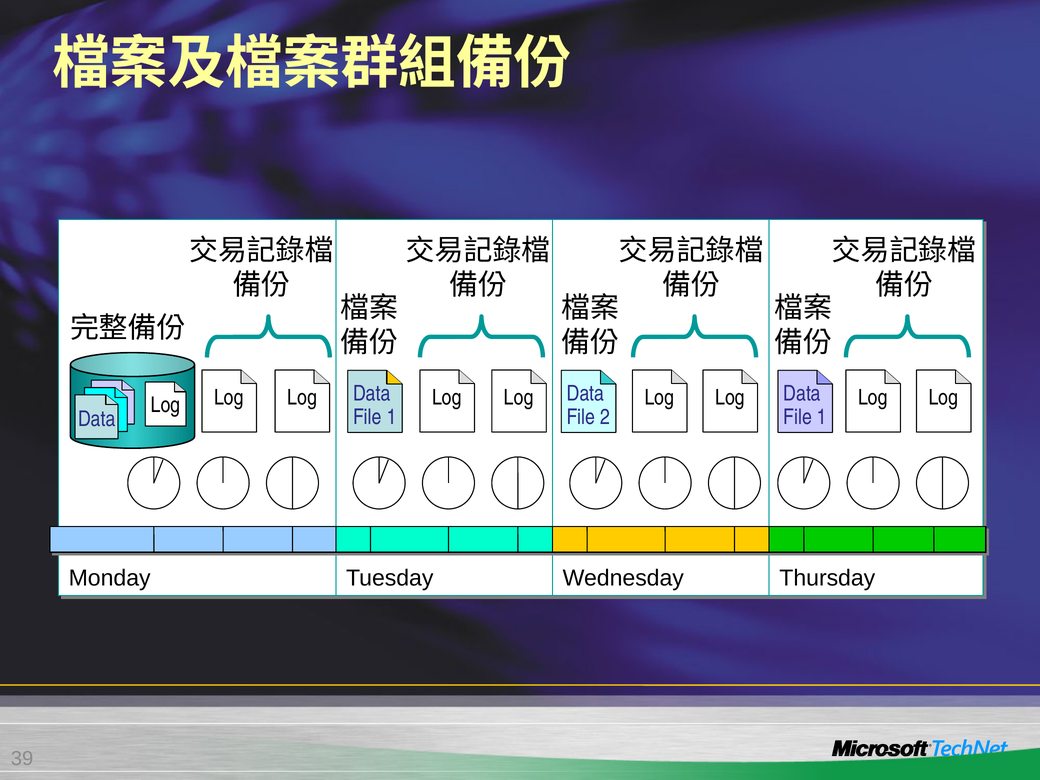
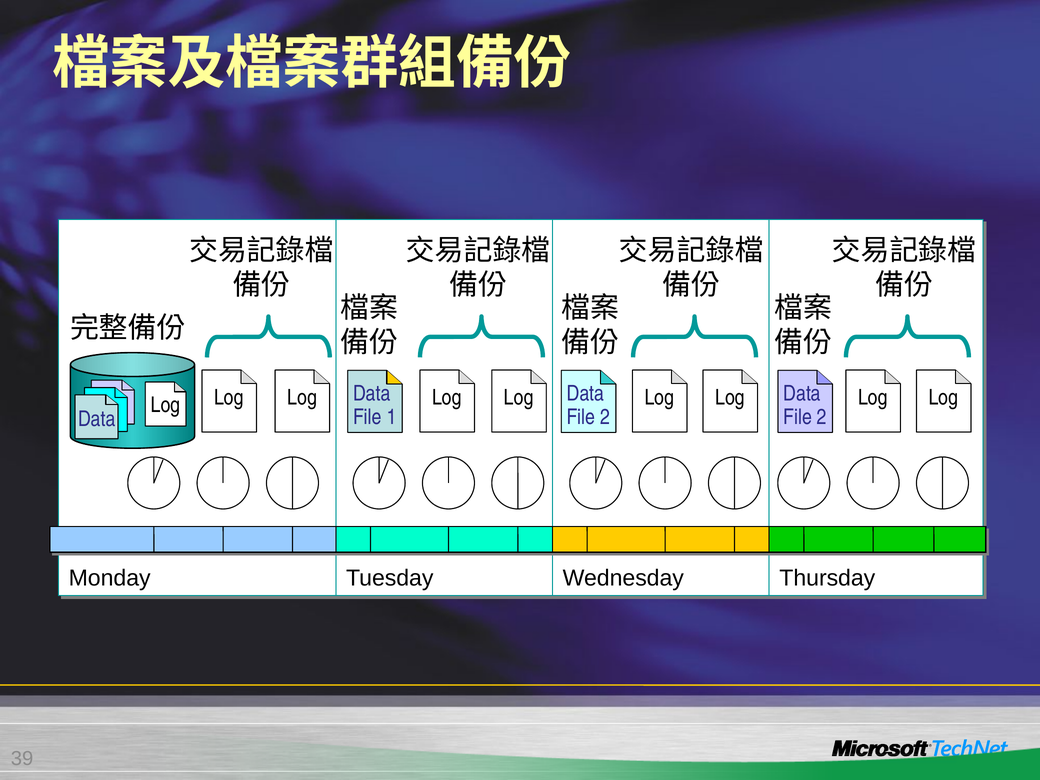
1: 1 -> 2 (822, 417)
